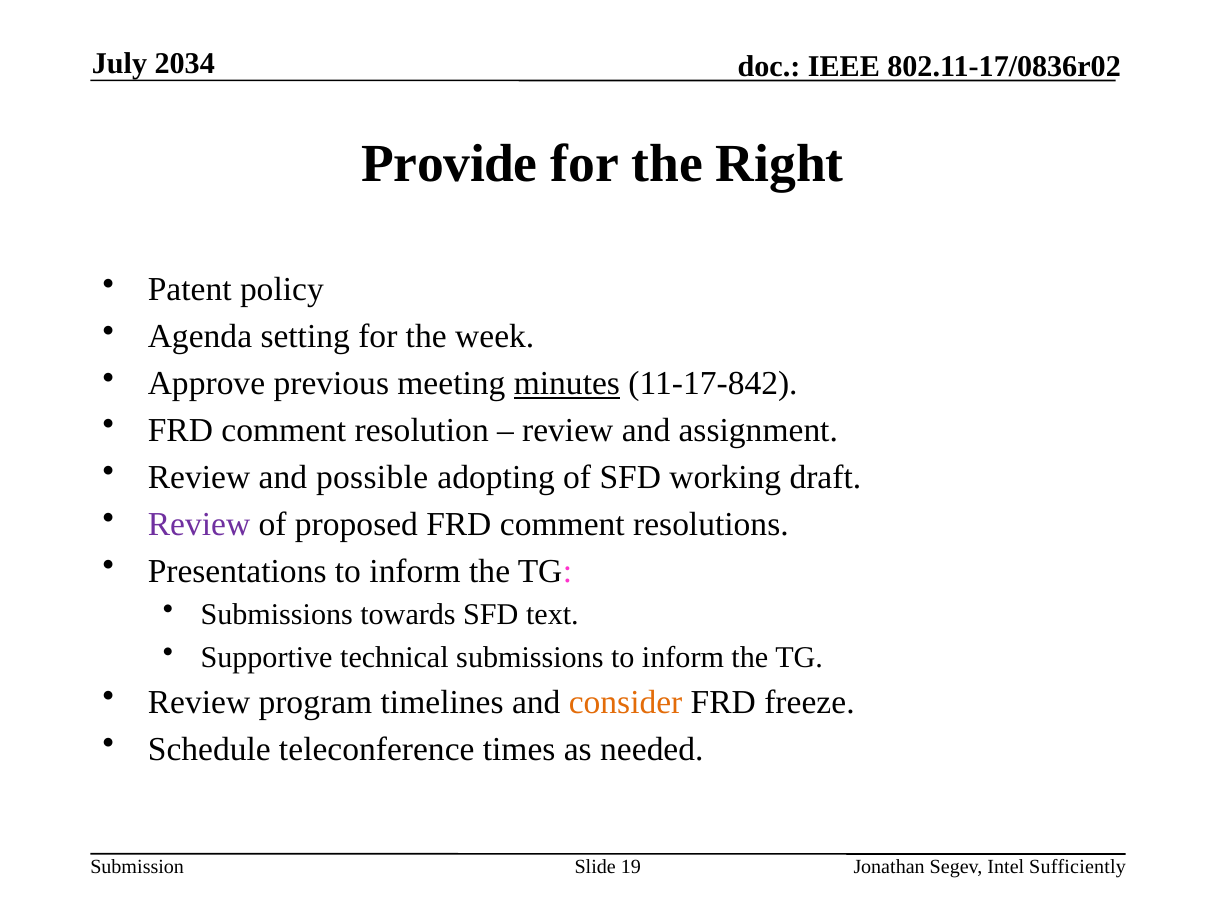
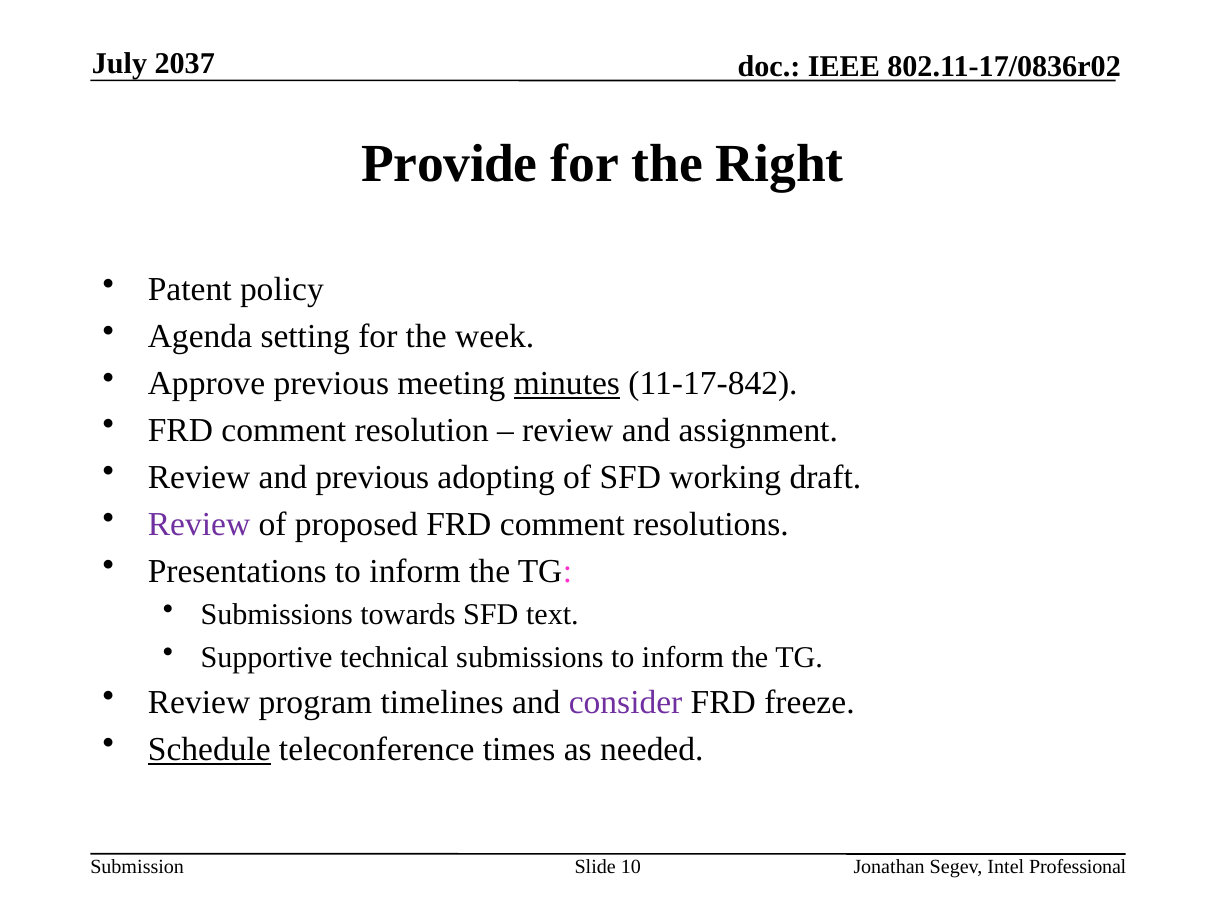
2034: 2034 -> 2037 (185, 64)
and possible: possible -> previous (372, 477)
consider colour: orange -> purple (626, 703)
Schedule underline: none -> present (209, 750)
19: 19 -> 10 (631, 867)
Sufficiently: Sufficiently -> Professional (1078, 867)
